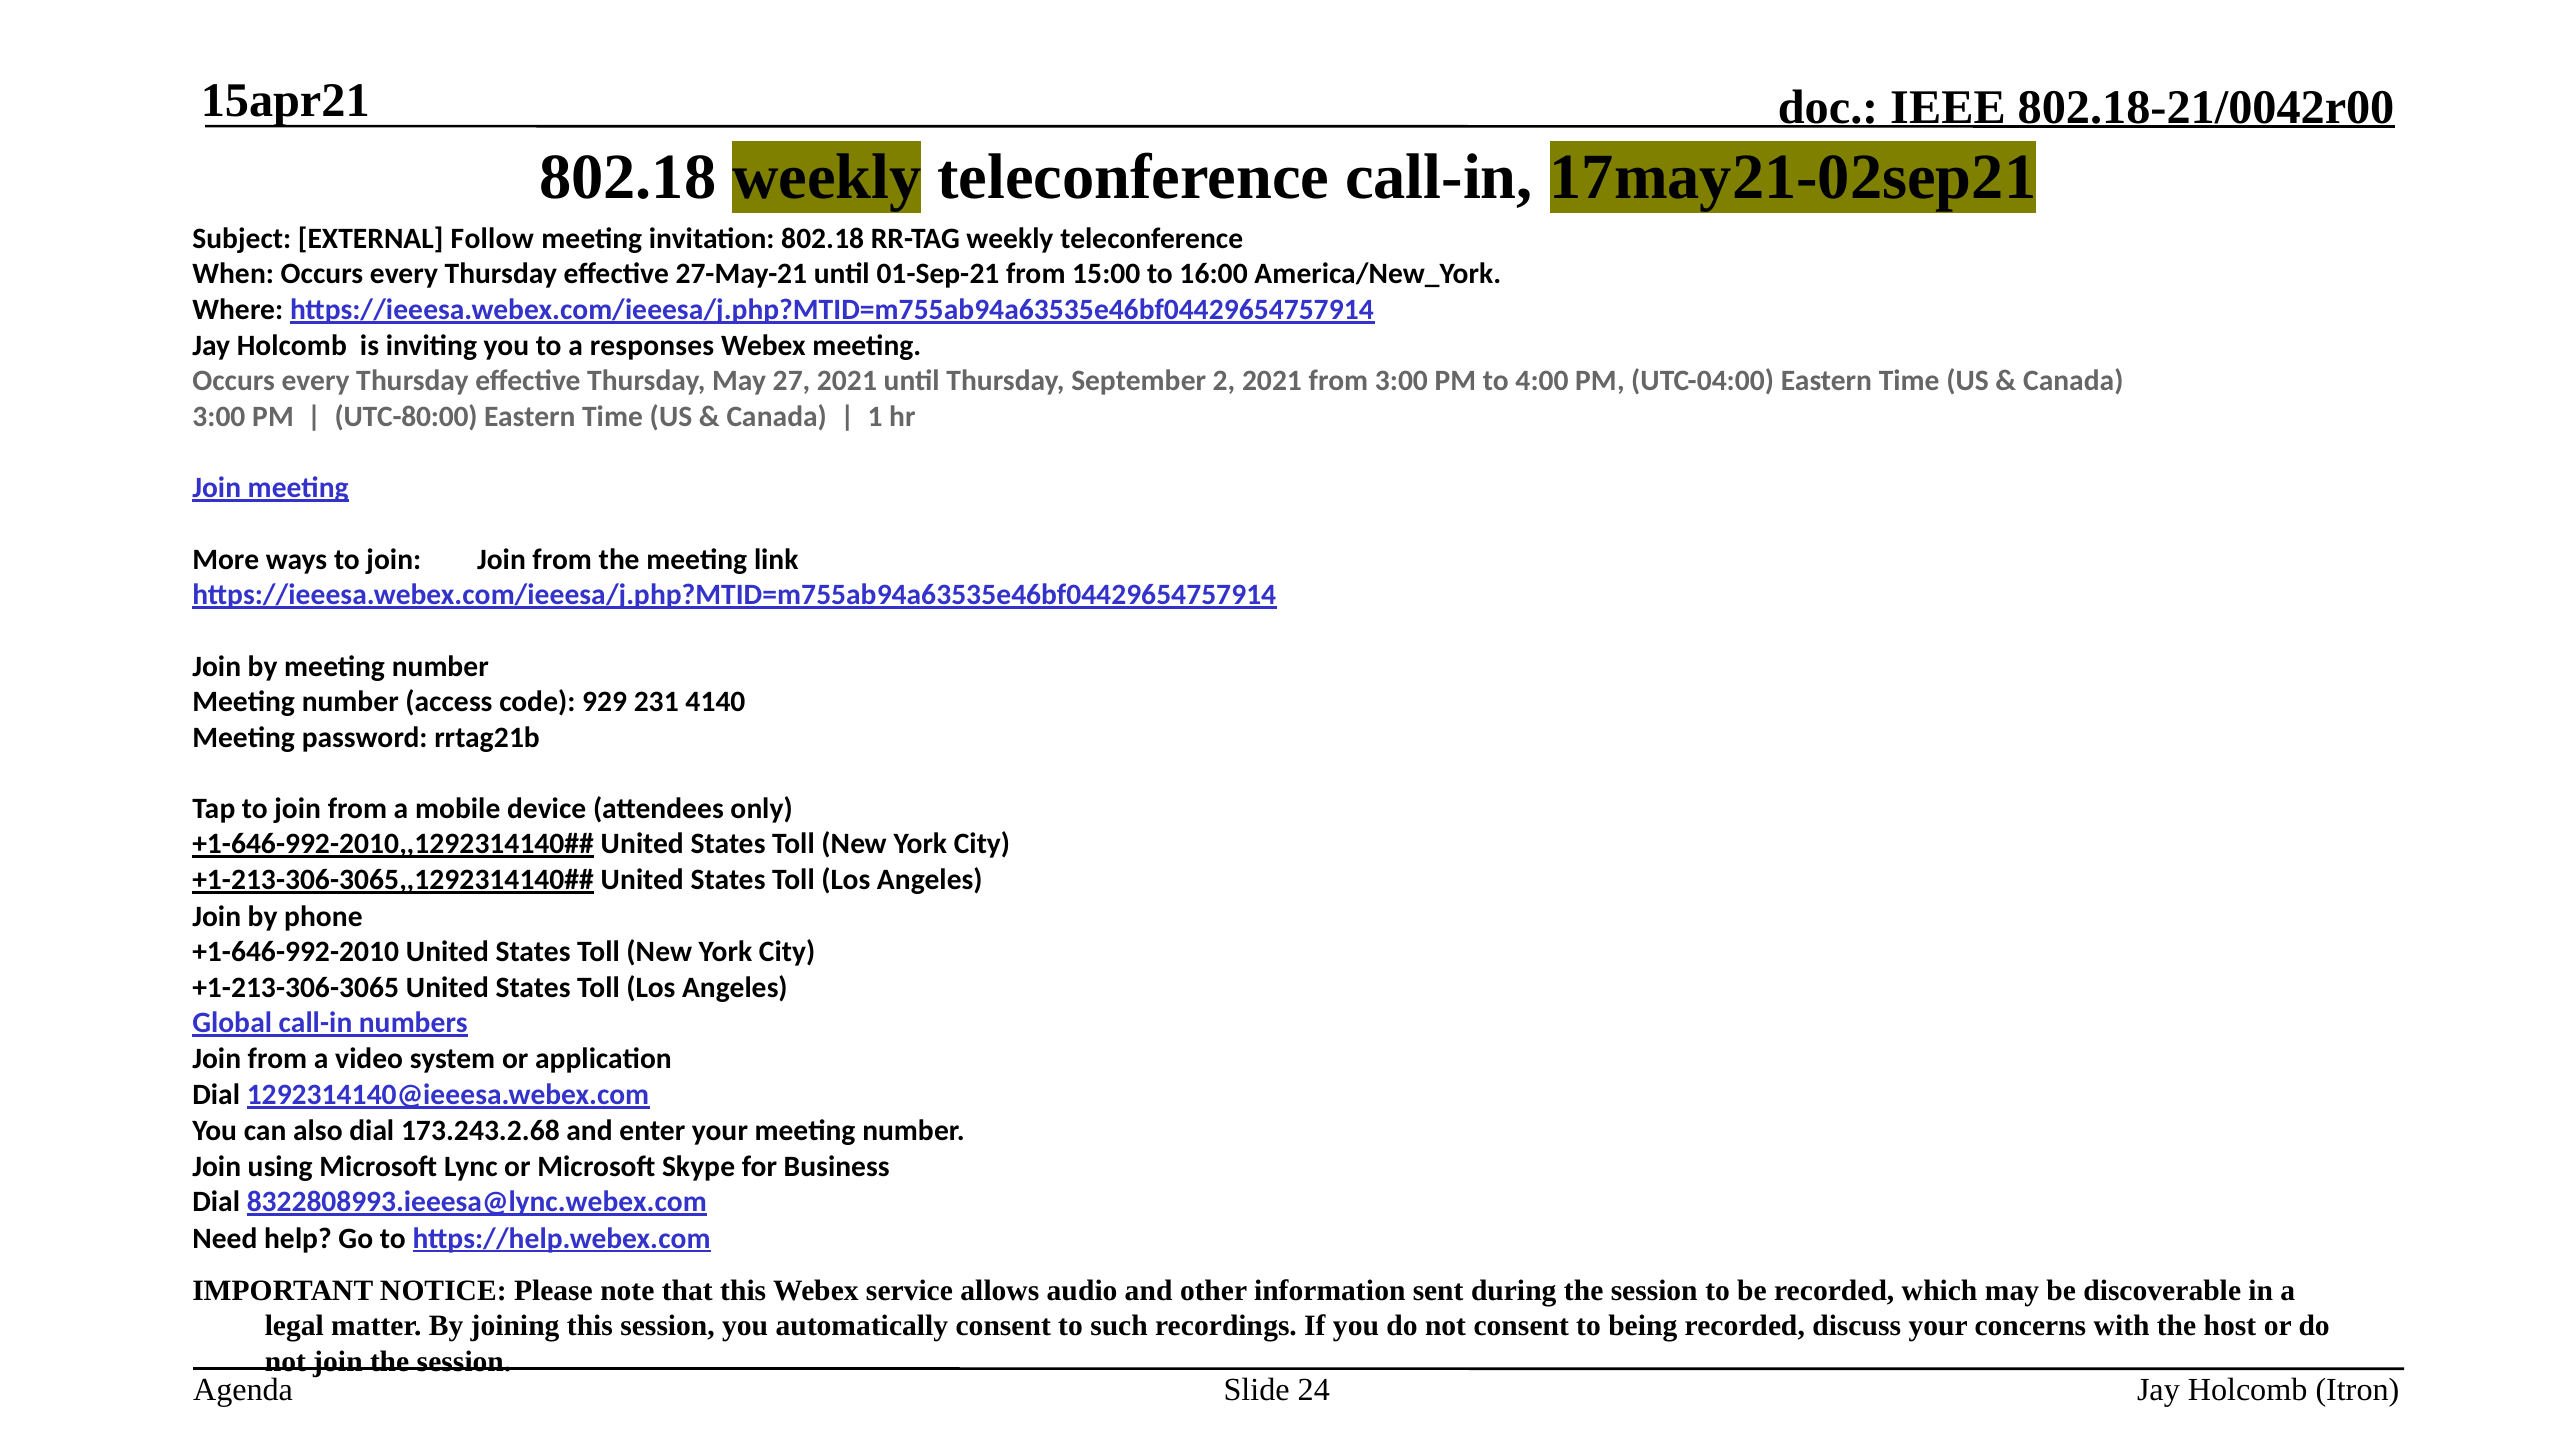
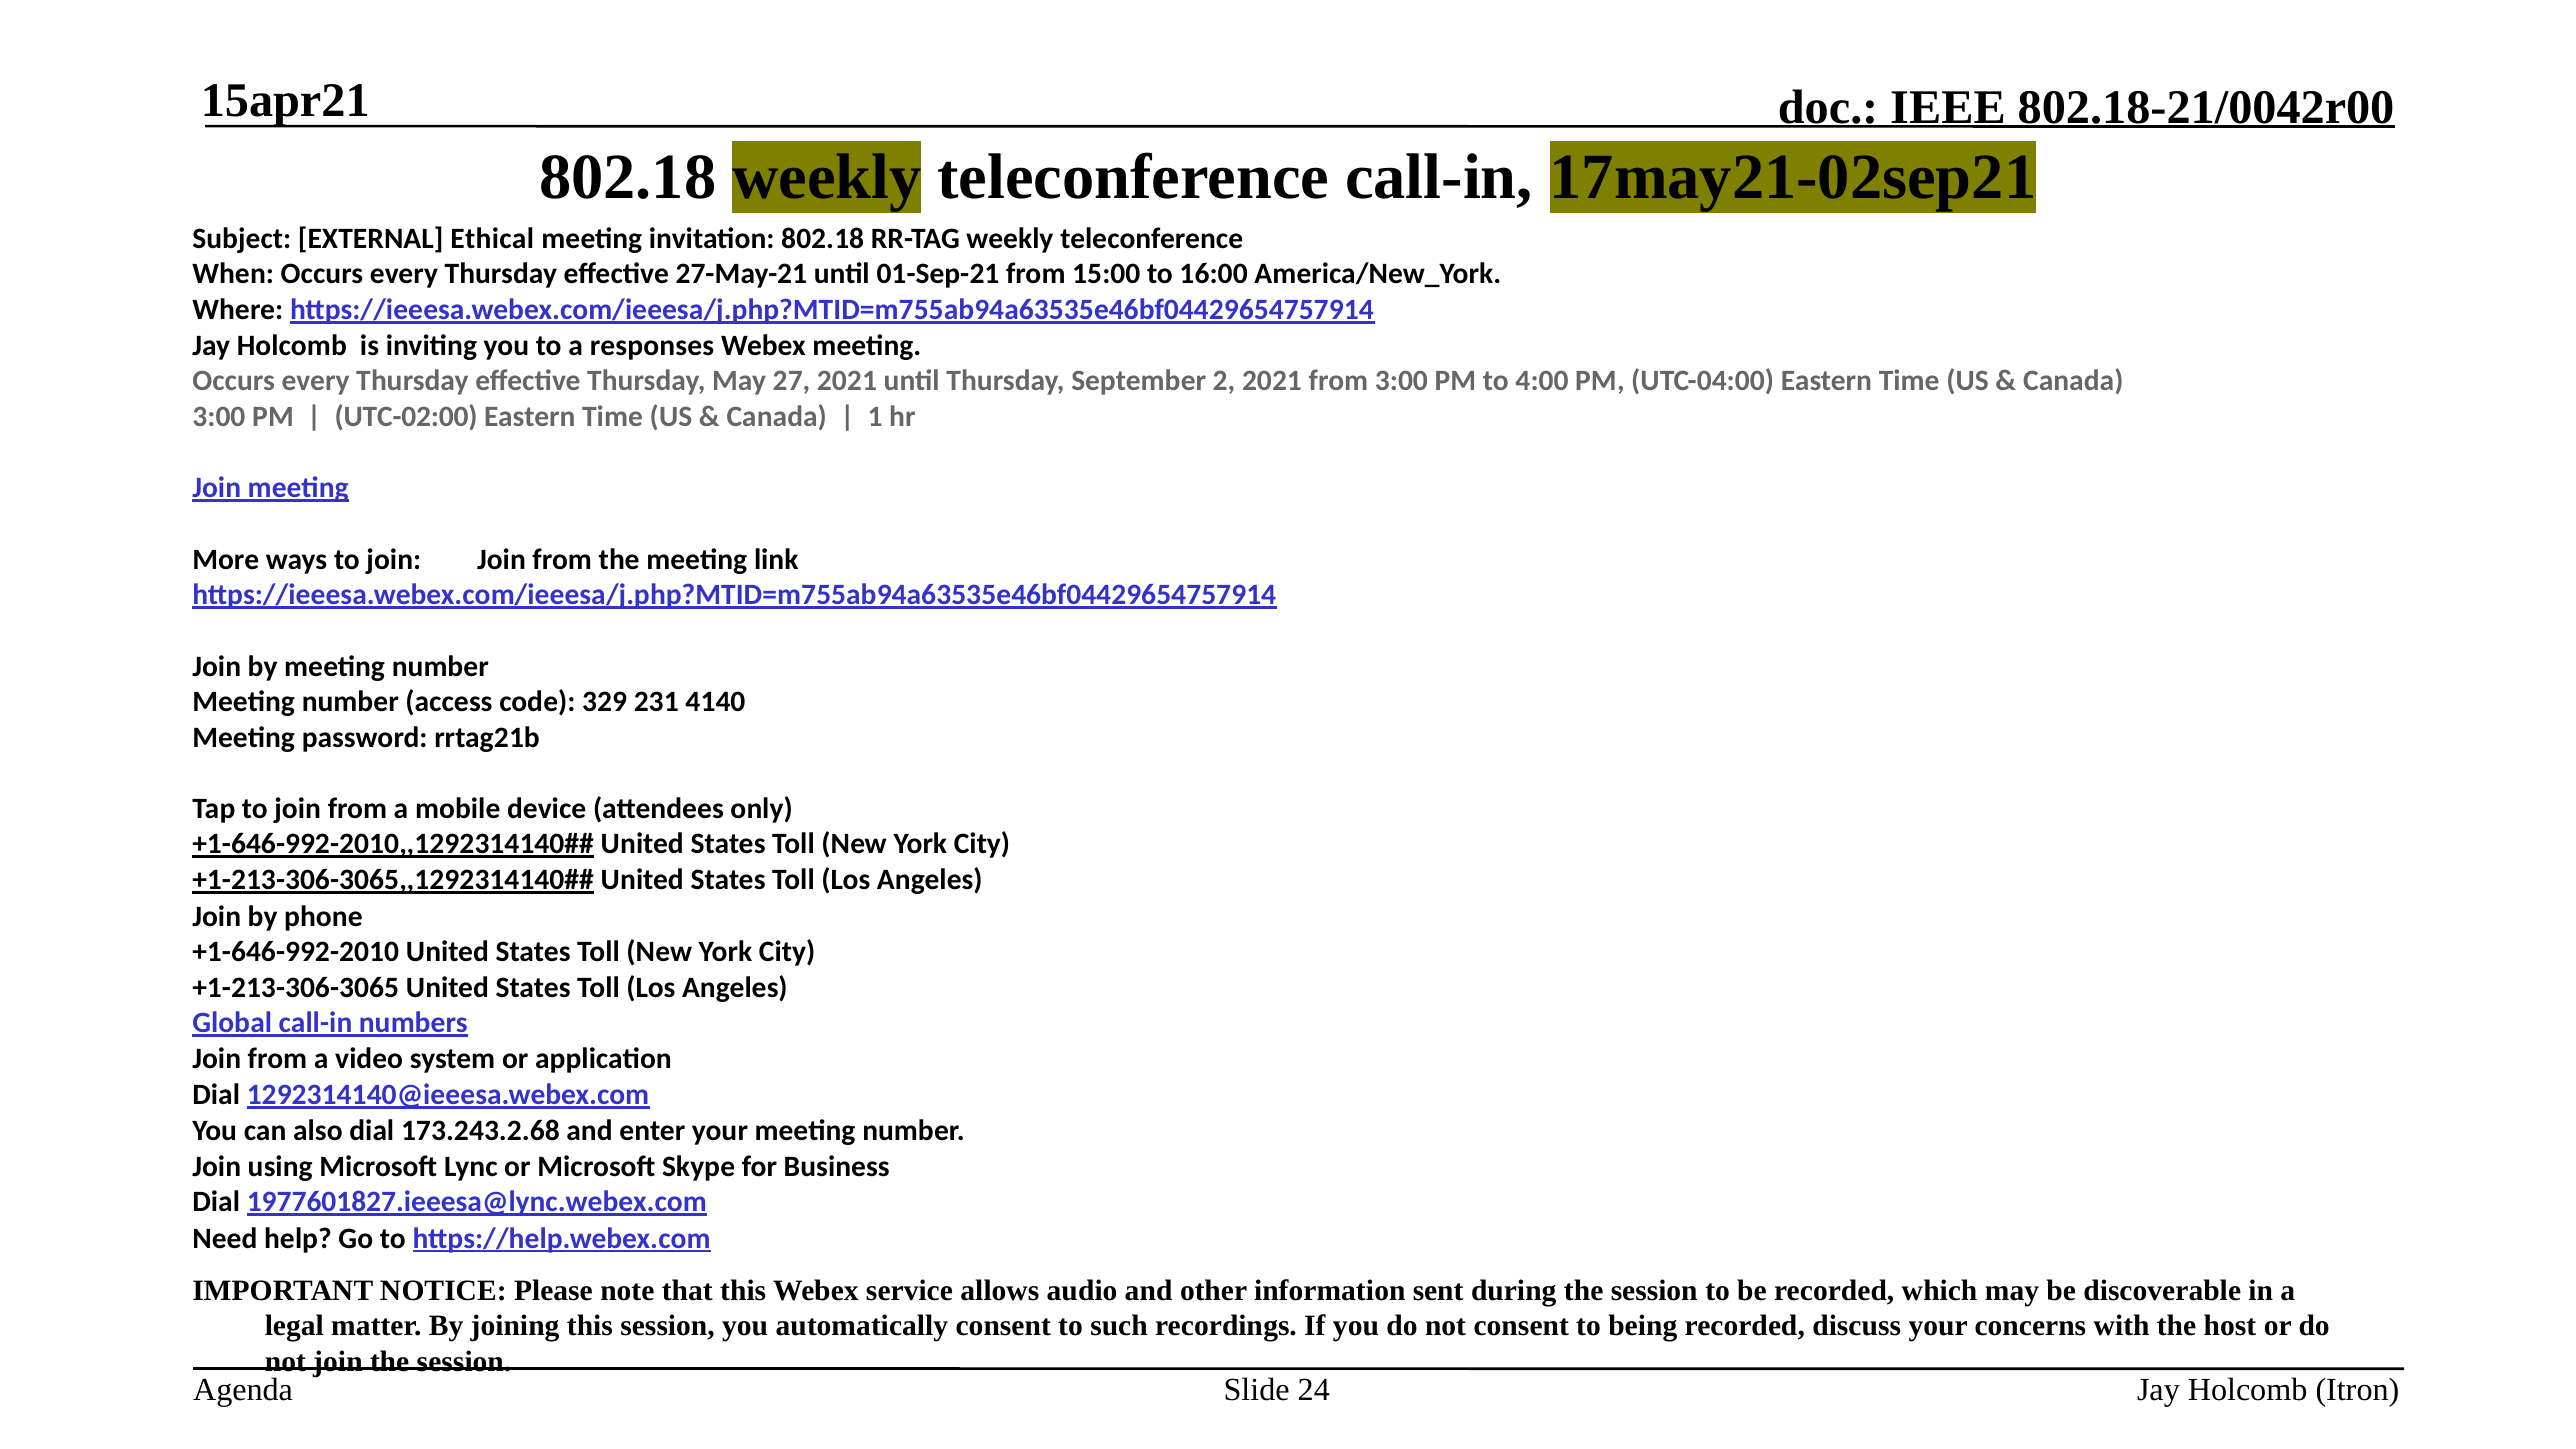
Follow: Follow -> Ethical (492, 239)
UTC-80:00: UTC-80:00 -> UTC-02:00 (406, 417)
929: 929 -> 329 (605, 702)
8322808993.ieeesa@lync.webex.com: 8322808993.ieeesa@lync.webex.com -> 1977601827.ieeesa@lync.webex.com (477, 1202)
